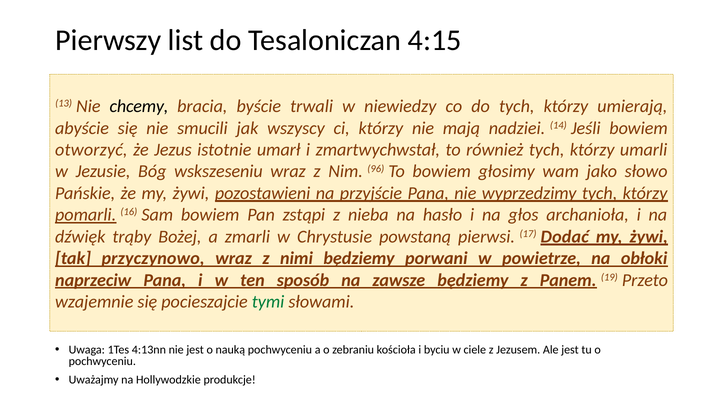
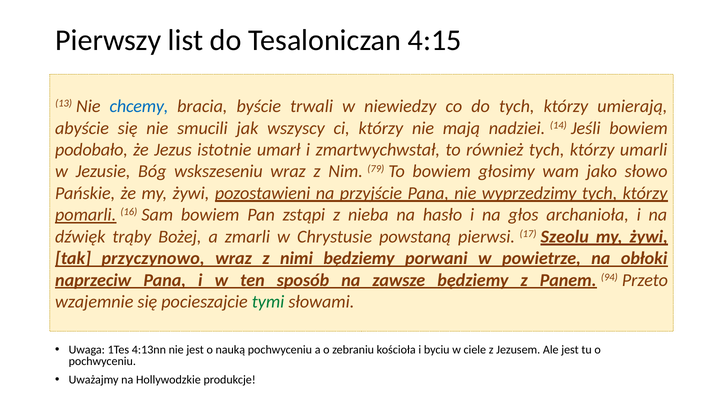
chcemy colour: black -> blue (139, 106)
otworzyć: otworzyć -> podobało (91, 150)
96: 96 -> 79 (376, 168)
Dodać: Dodać -> Szeolu (565, 236)
19: 19 -> 94 (609, 277)
